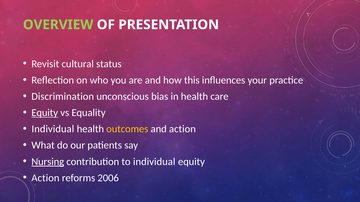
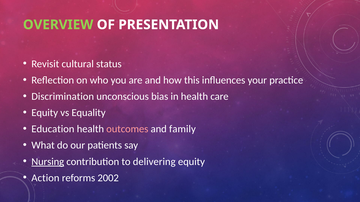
Equity underline: present -> none (45, 113)
Individual: Individual -> Education (53, 129)
outcomes colour: yellow -> pink (127, 129)
and action: action -> family (182, 129)
to individual: individual -> delivering (154, 162)
2006: 2006 -> 2002 (108, 178)
